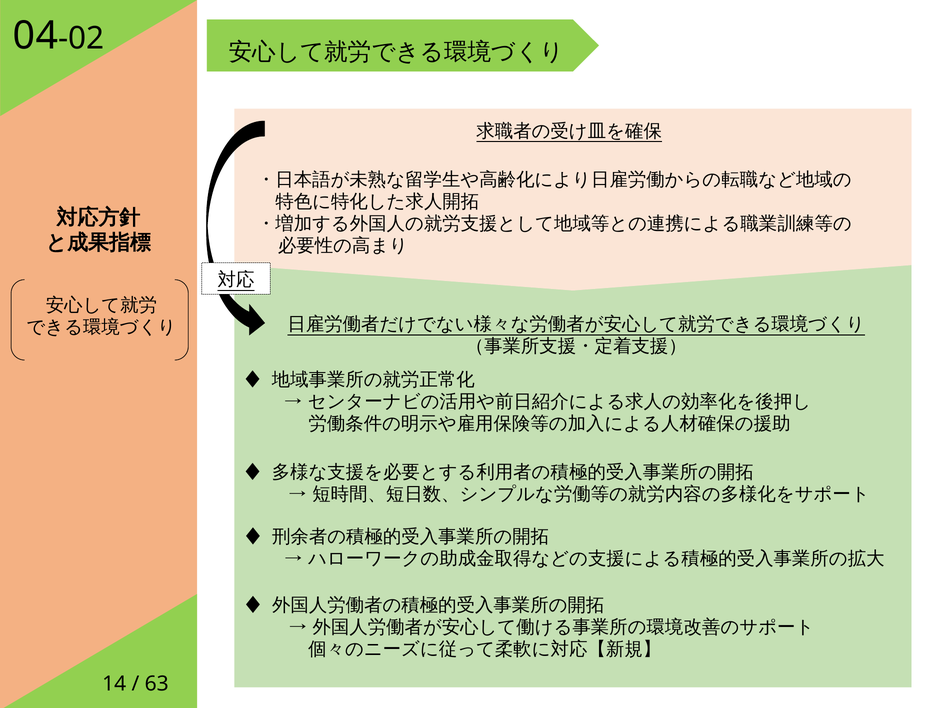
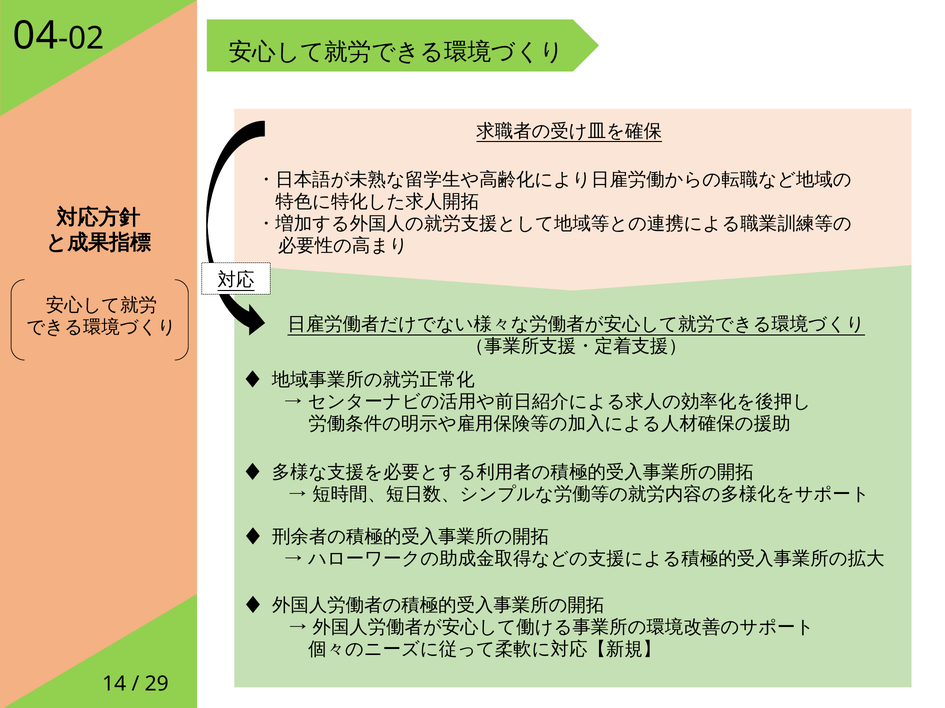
63: 63 -> 29 (157, 685)
